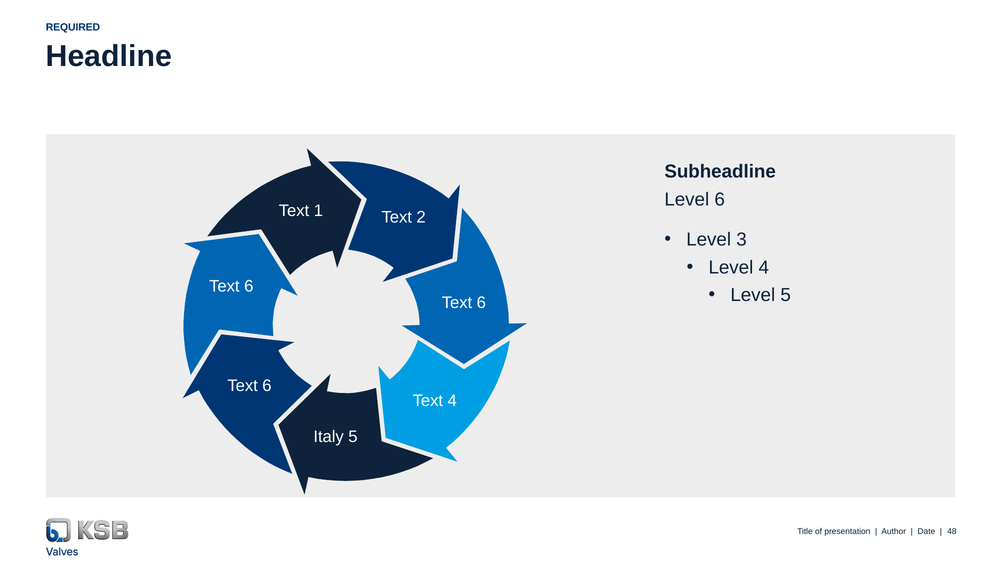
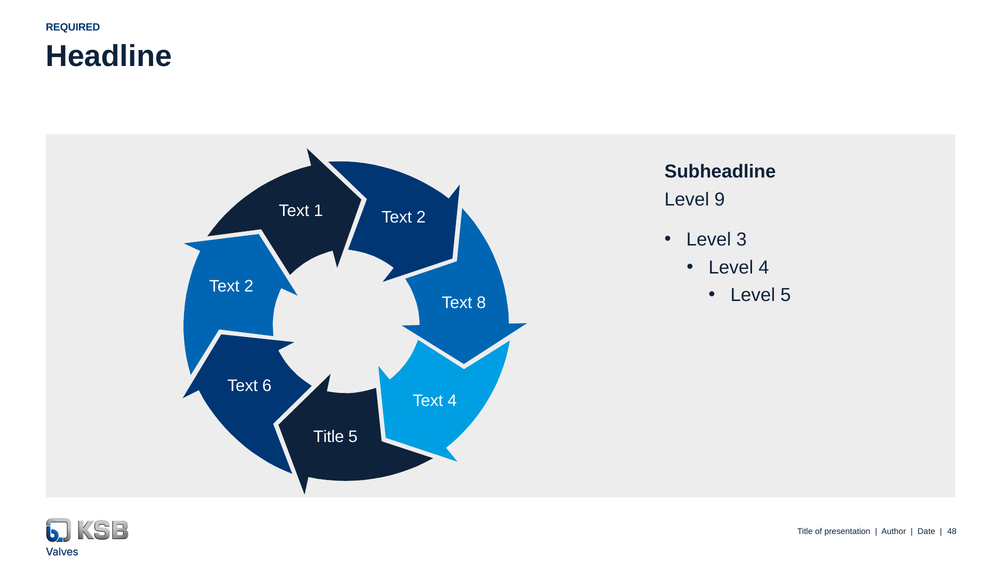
Level 6: 6 -> 9 (720, 199)
6: 6 -> 2 (249, 286)
6: 6 -> 8 (481, 303)
Italy: Italy -> Title (329, 437)
